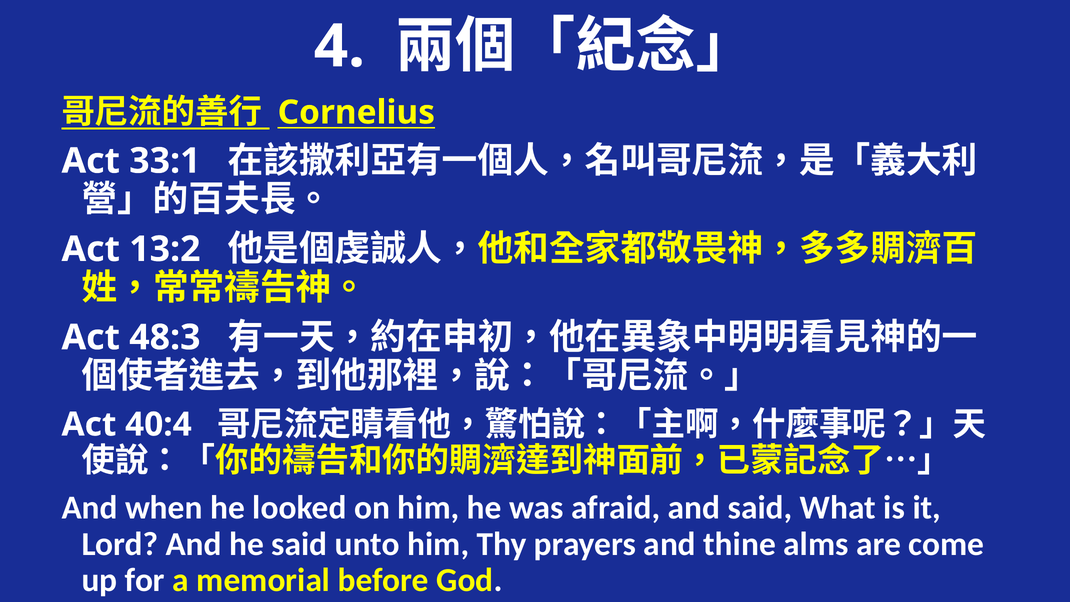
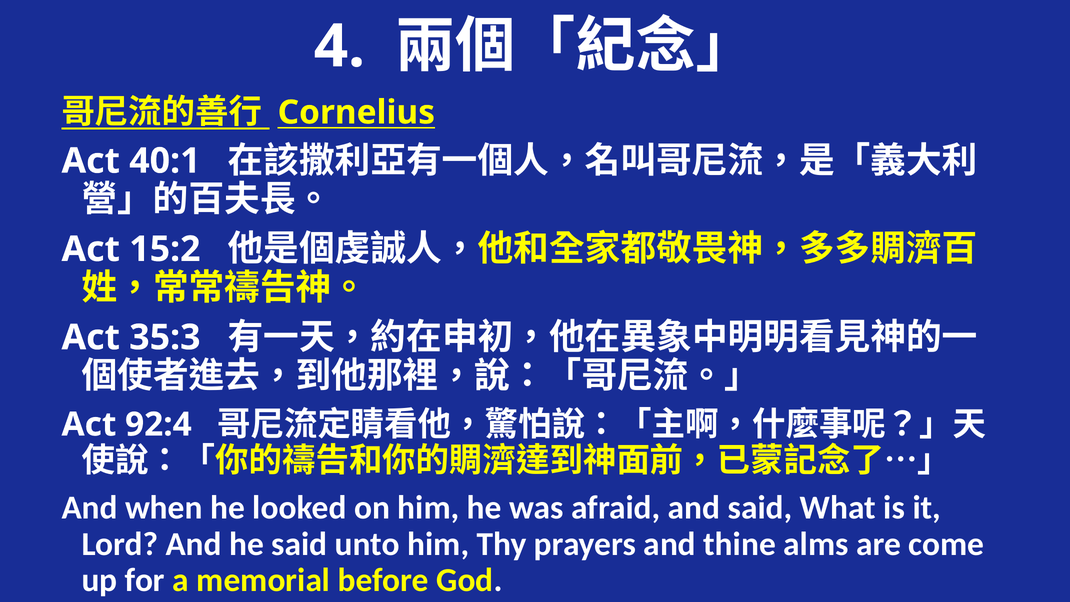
33:1: 33:1 -> 40:1 (165, 161)
13:2: 13:2 -> 15:2 (165, 249)
48:3: 48:3 -> 35:3 (165, 337)
40:4: 40:4 -> 92:4 (158, 424)
